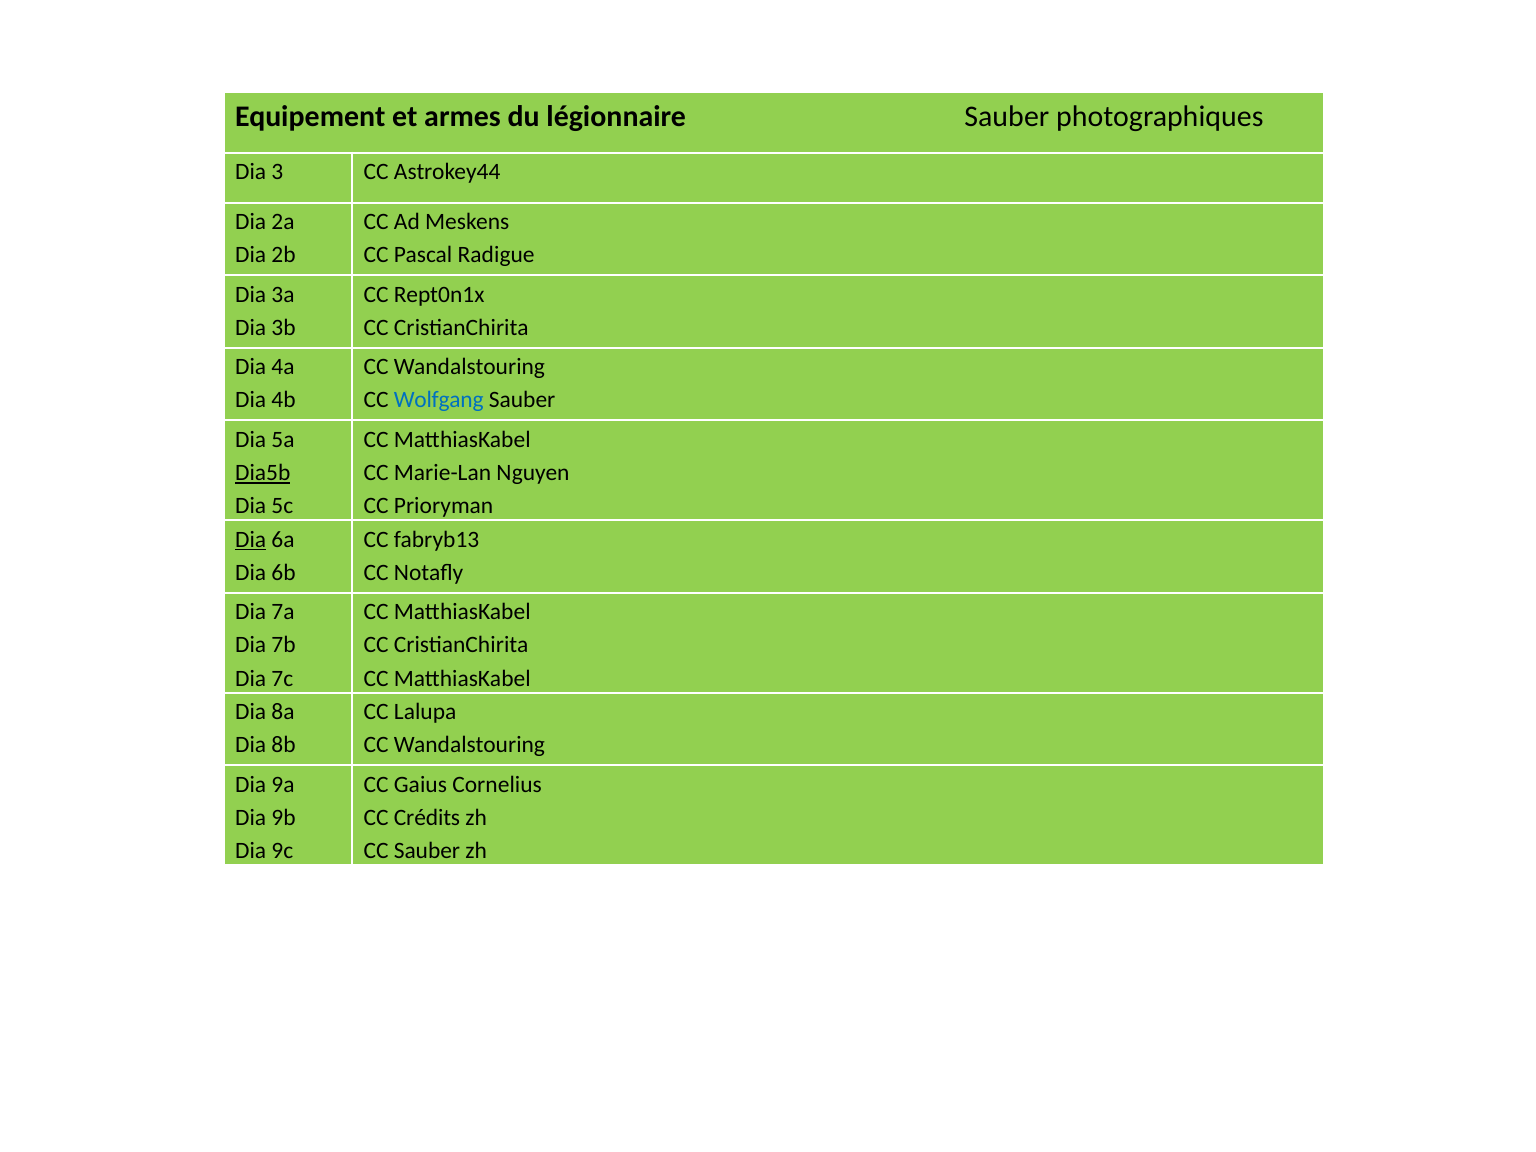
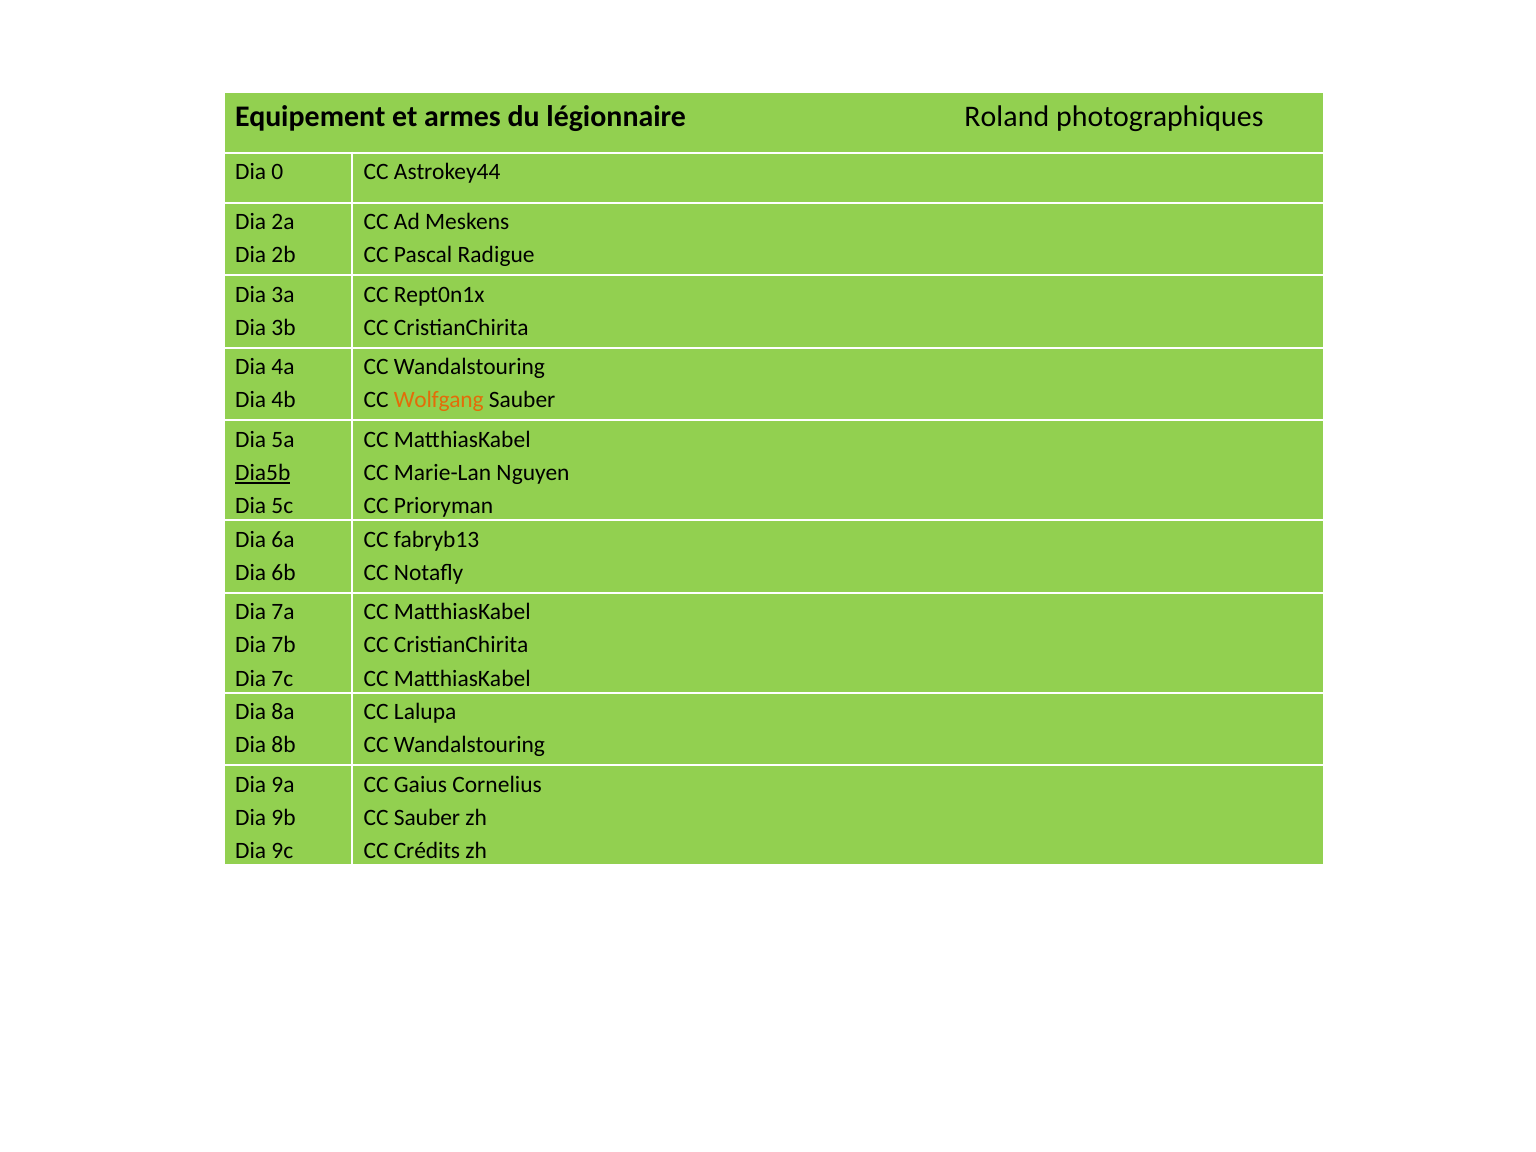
légionnaire Sauber: Sauber -> Roland (1007, 116)
3: 3 -> 0 (277, 172)
Wolfgang colour: blue -> orange (439, 400)
Dia underline: present -> none (251, 539)
CC Crédits: Crédits -> Sauber (427, 818)
CC Sauber: Sauber -> Crédits (427, 851)
